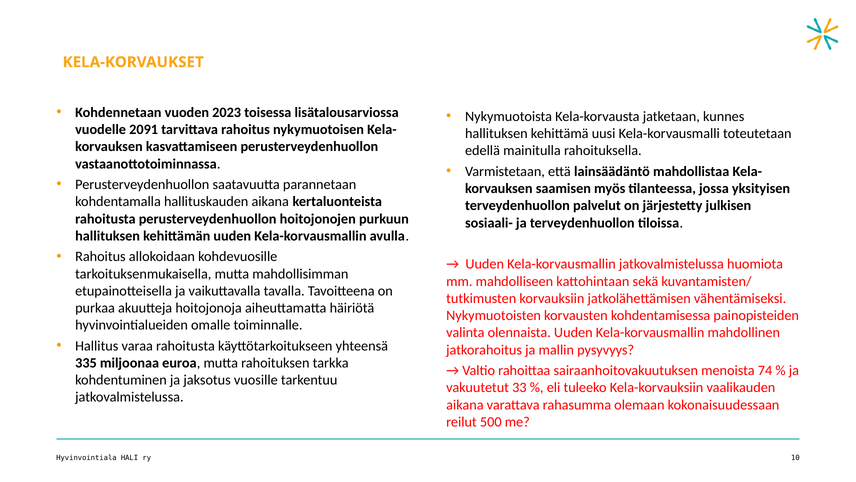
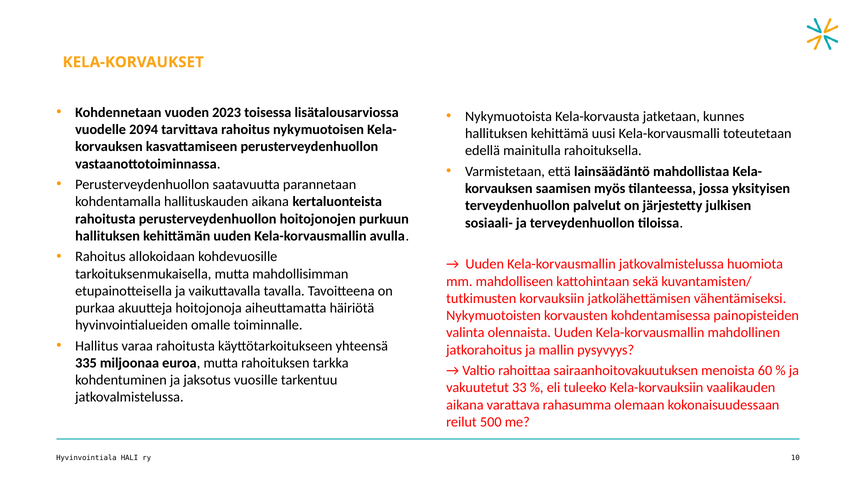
2091: 2091 -> 2094 (144, 130)
74: 74 -> 60 (765, 370)
